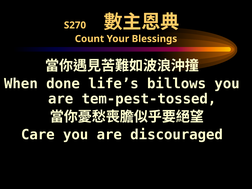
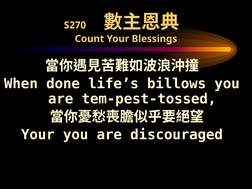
Care: Care -> Your (38, 135)
